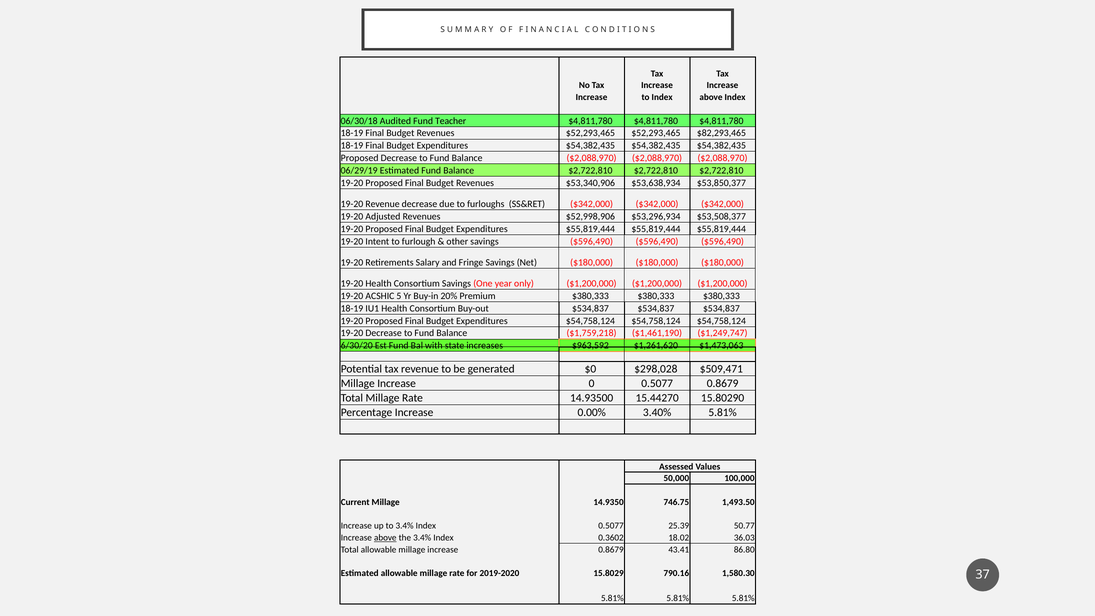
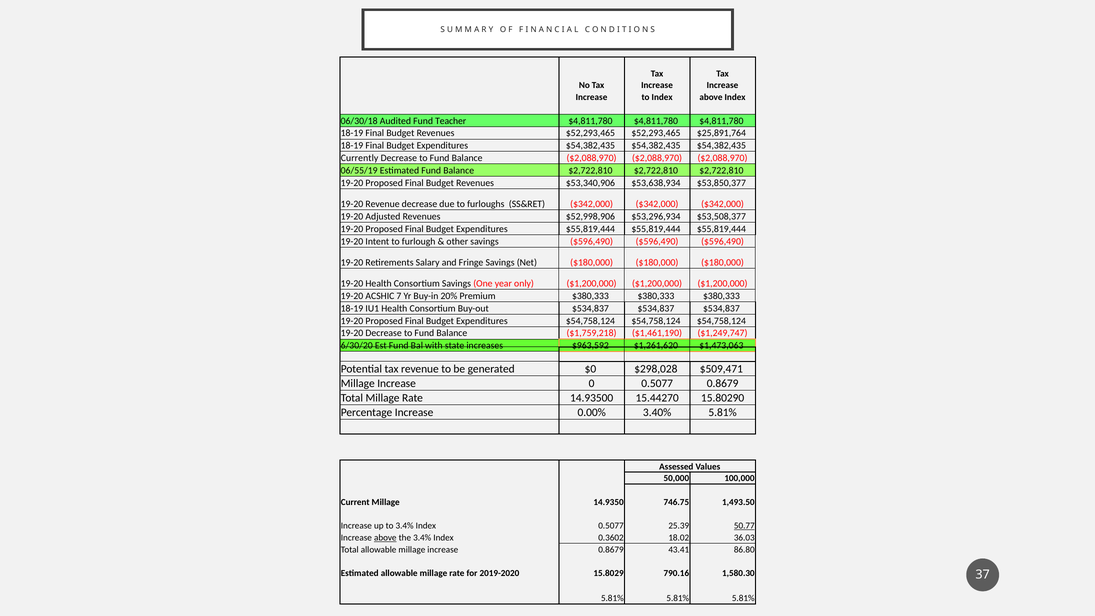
$82,293,465: $82,293,465 -> $25,891,764 (721, 133)
Proposed: Proposed -> Currently (360, 158)
06/29/19: 06/29/19 -> 06/55/19 (359, 170)
5: 5 -> 7 (399, 296)
50.77 underline: none -> present (744, 526)
